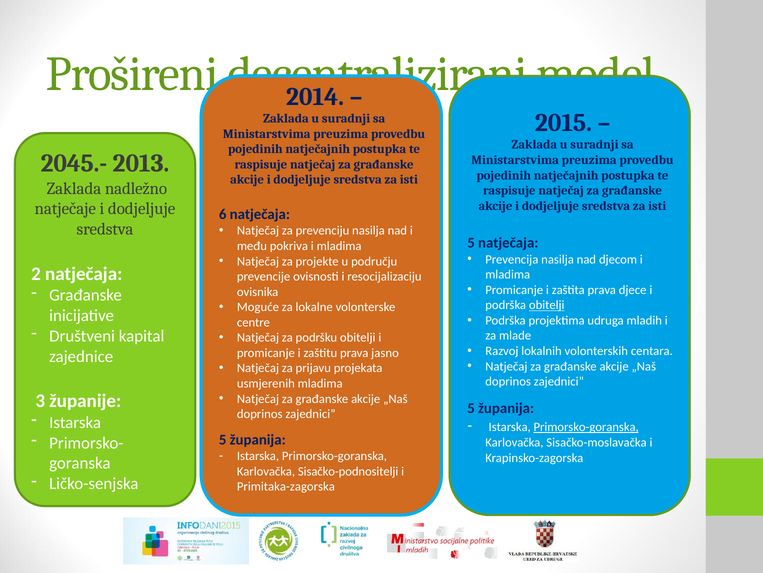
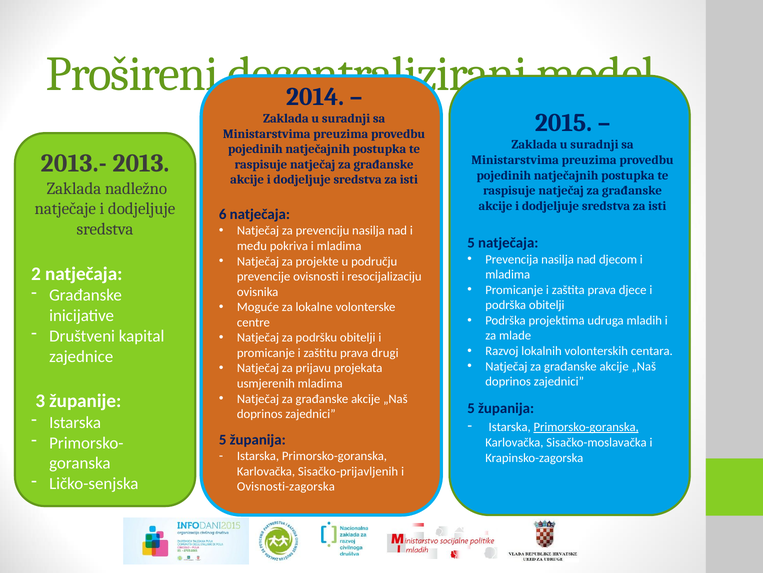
2045.-: 2045.- -> 2013.- (74, 163)
obitelji underline: present -> none (547, 305)
jasno: jasno -> drugi (385, 353)
Sisačko-podnositelji: Sisačko-podnositelji -> Sisačko-prijavljenih (348, 471)
Primitaka-zagorska: Primitaka-zagorska -> Ovisnosti-zagorska (286, 486)
